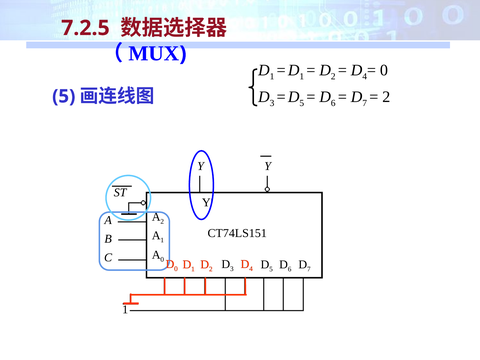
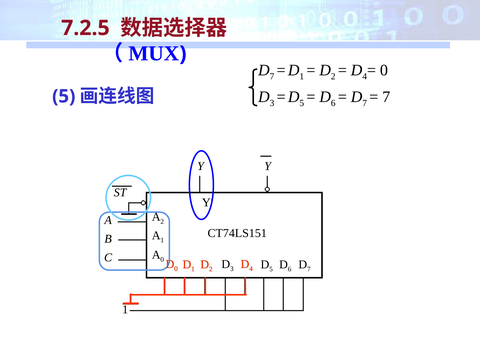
1: 1 -> 7 (272, 77)
2: 2 -> 7 (386, 97)
